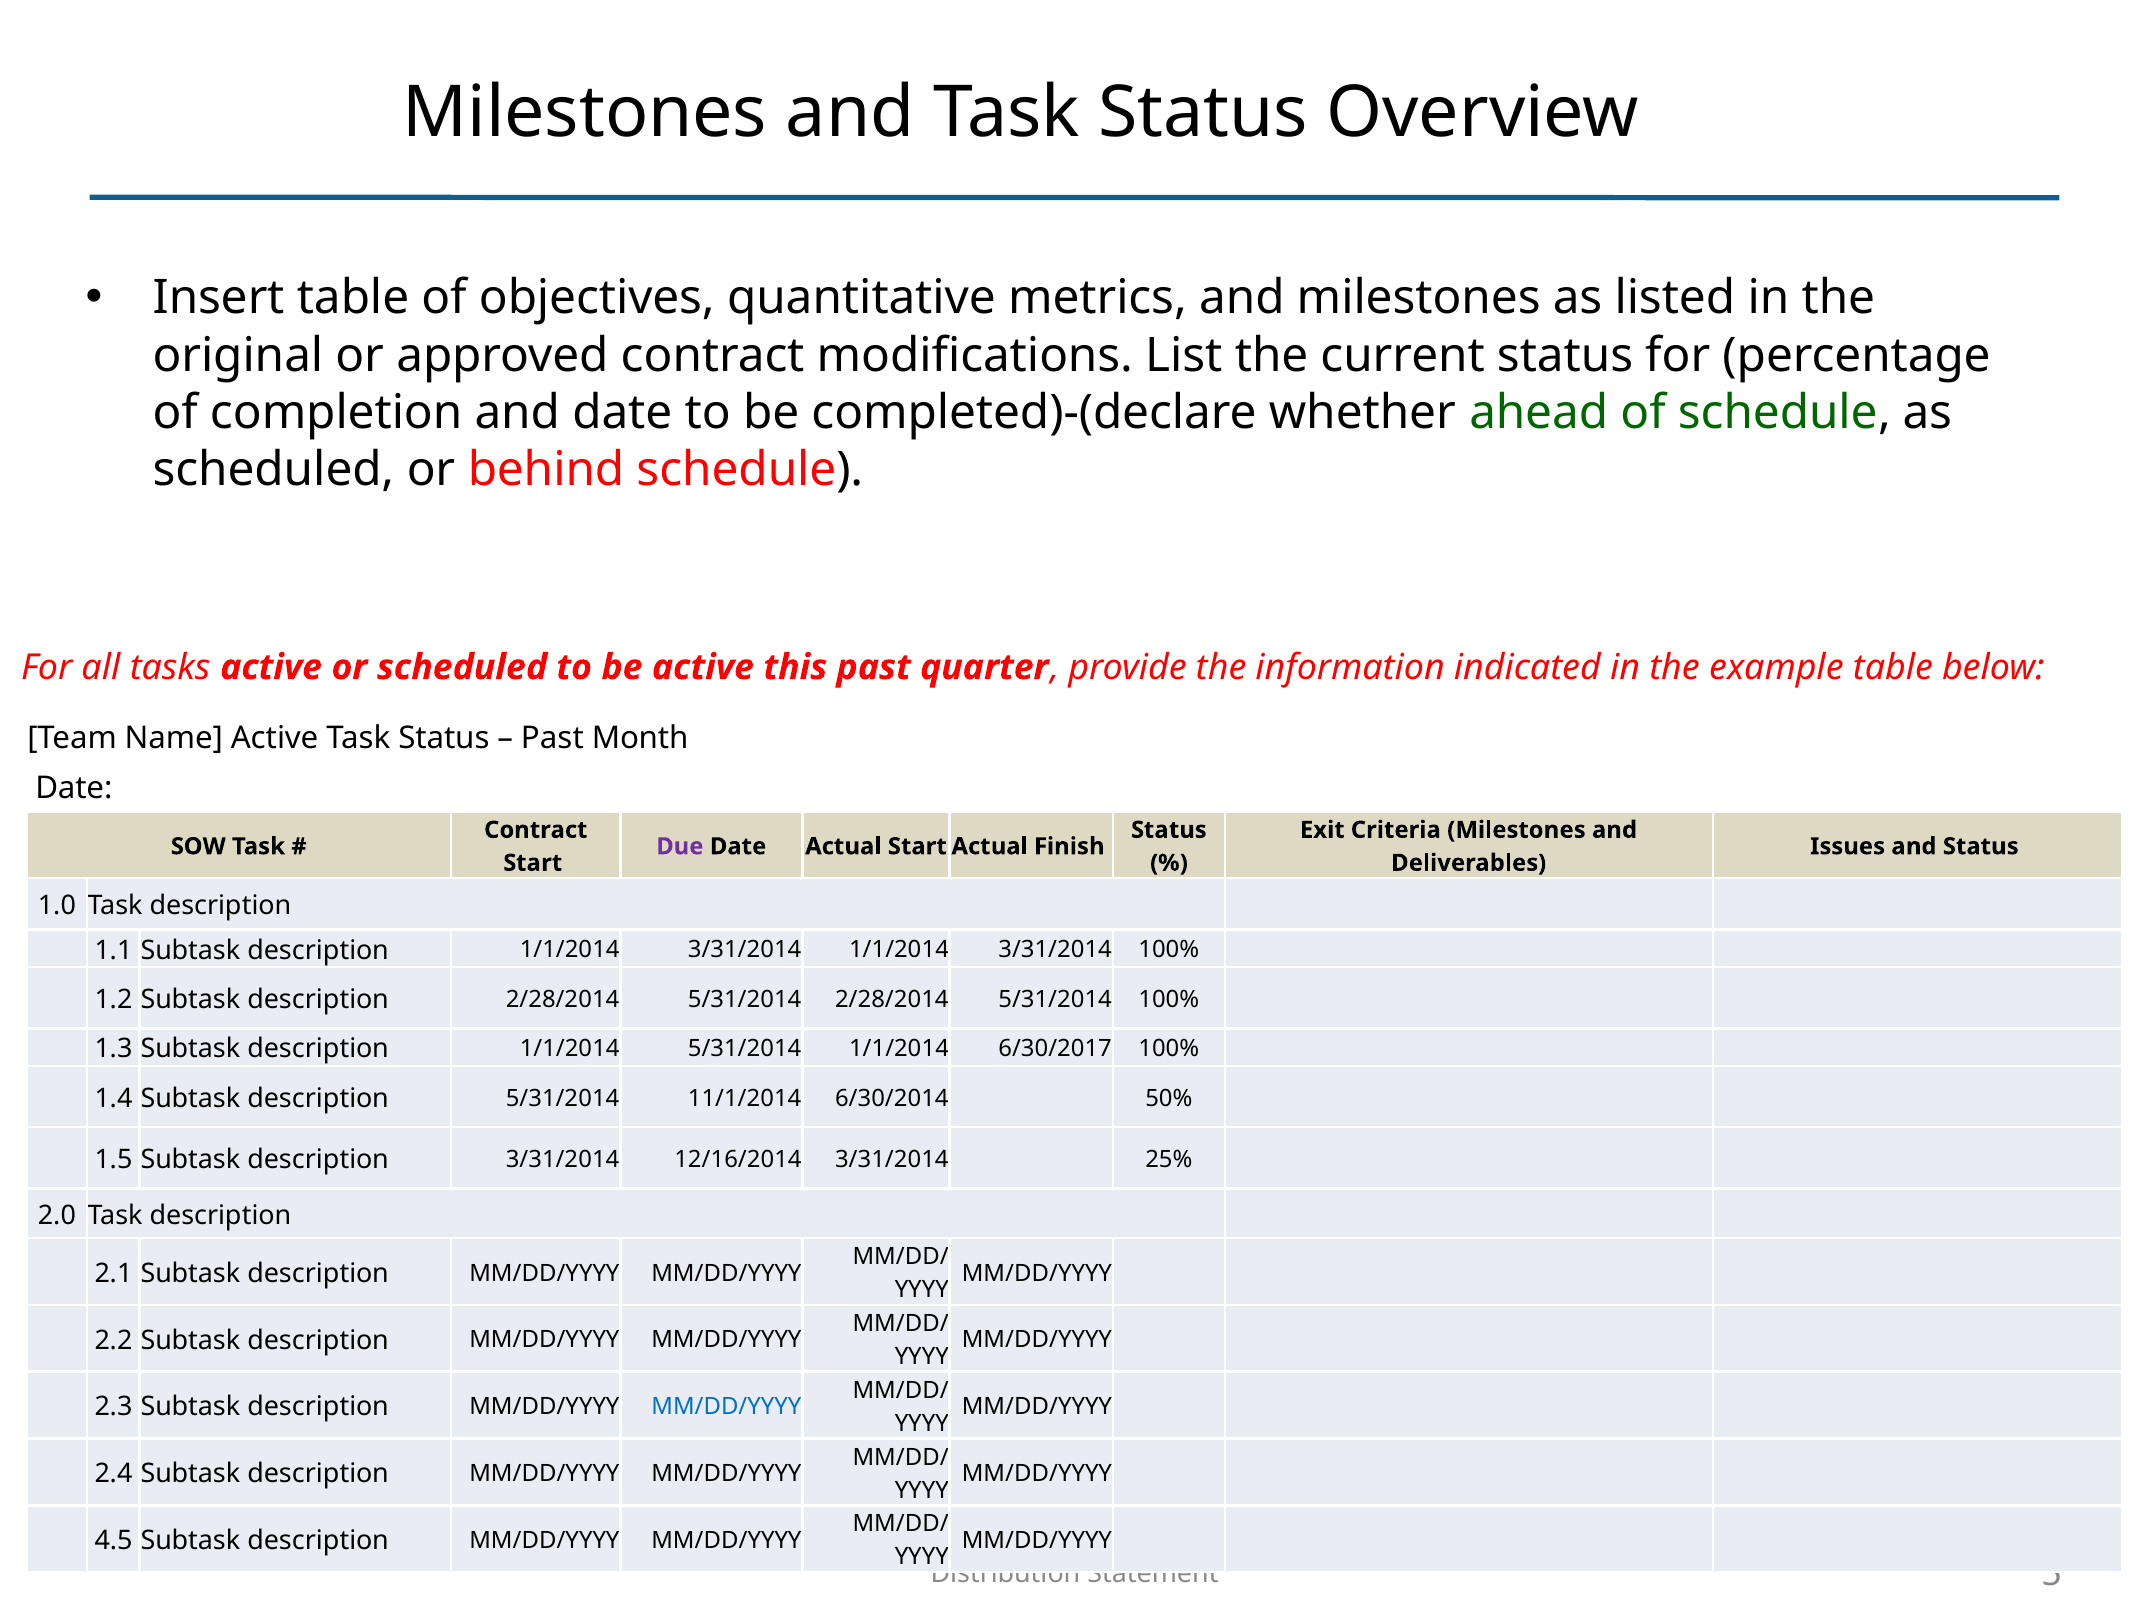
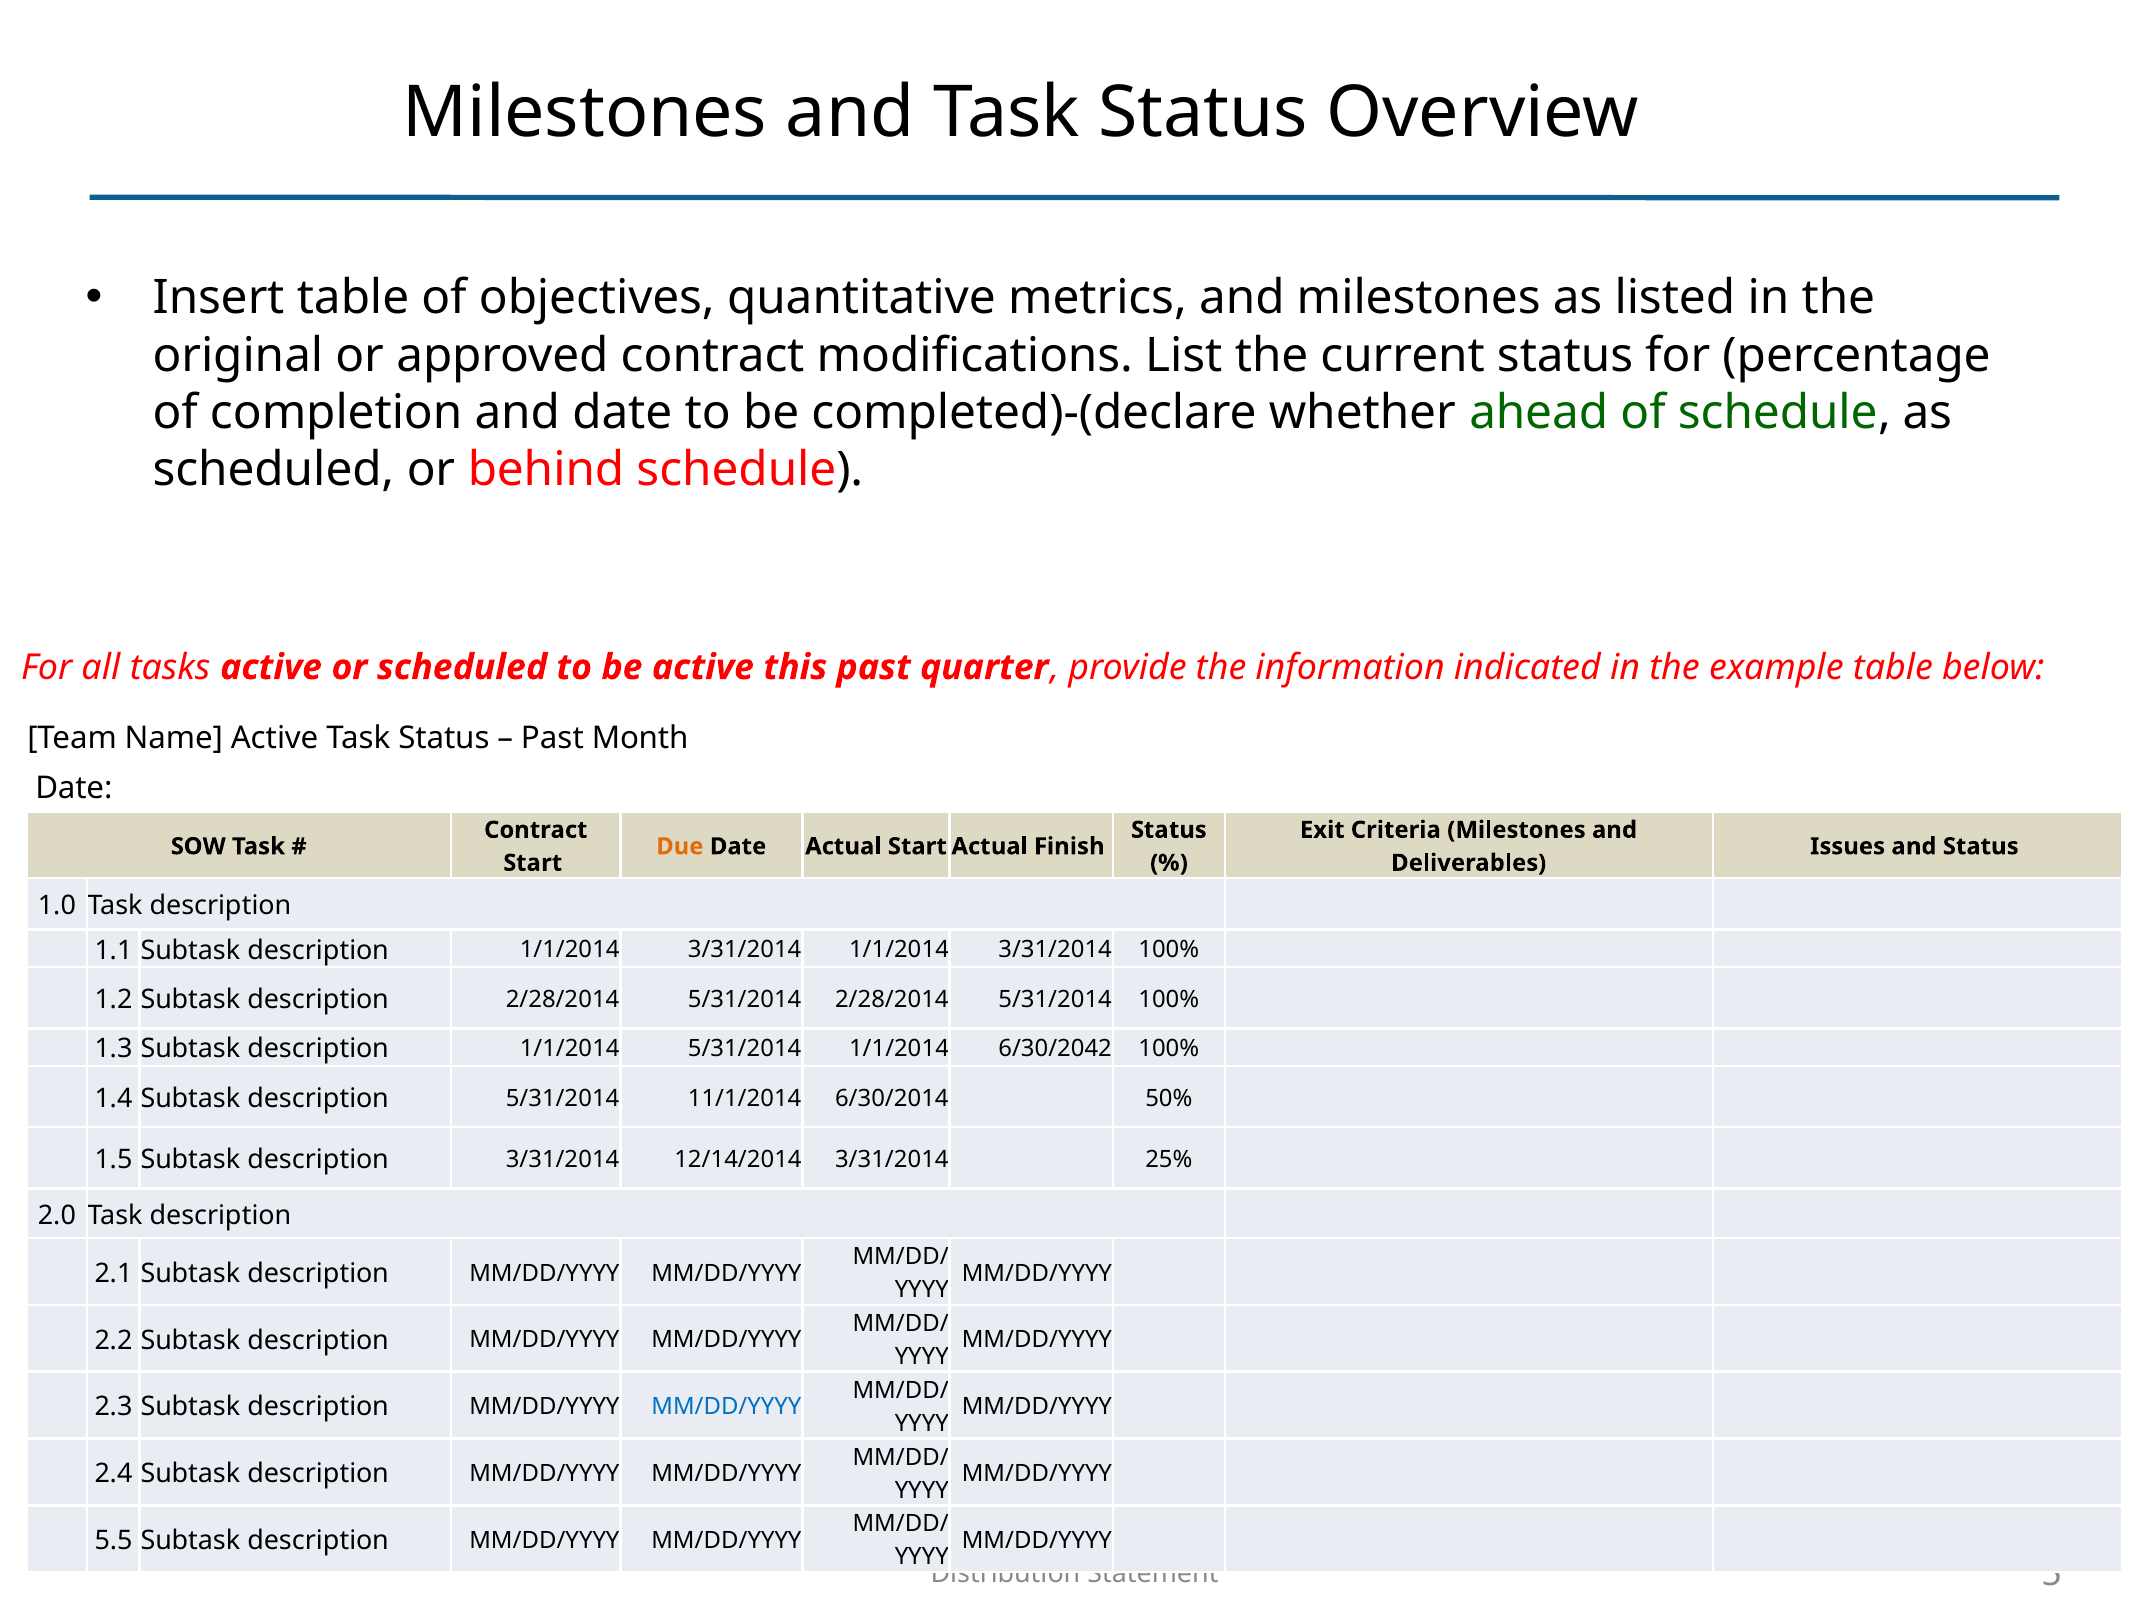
Due colour: purple -> orange (680, 847)
6/30/2017: 6/30/2017 -> 6/30/2042 (1055, 1049)
12/16/2014: 12/16/2014 -> 12/14/2014 (738, 1160)
4.5: 4.5 -> 5.5 (113, 1541)
